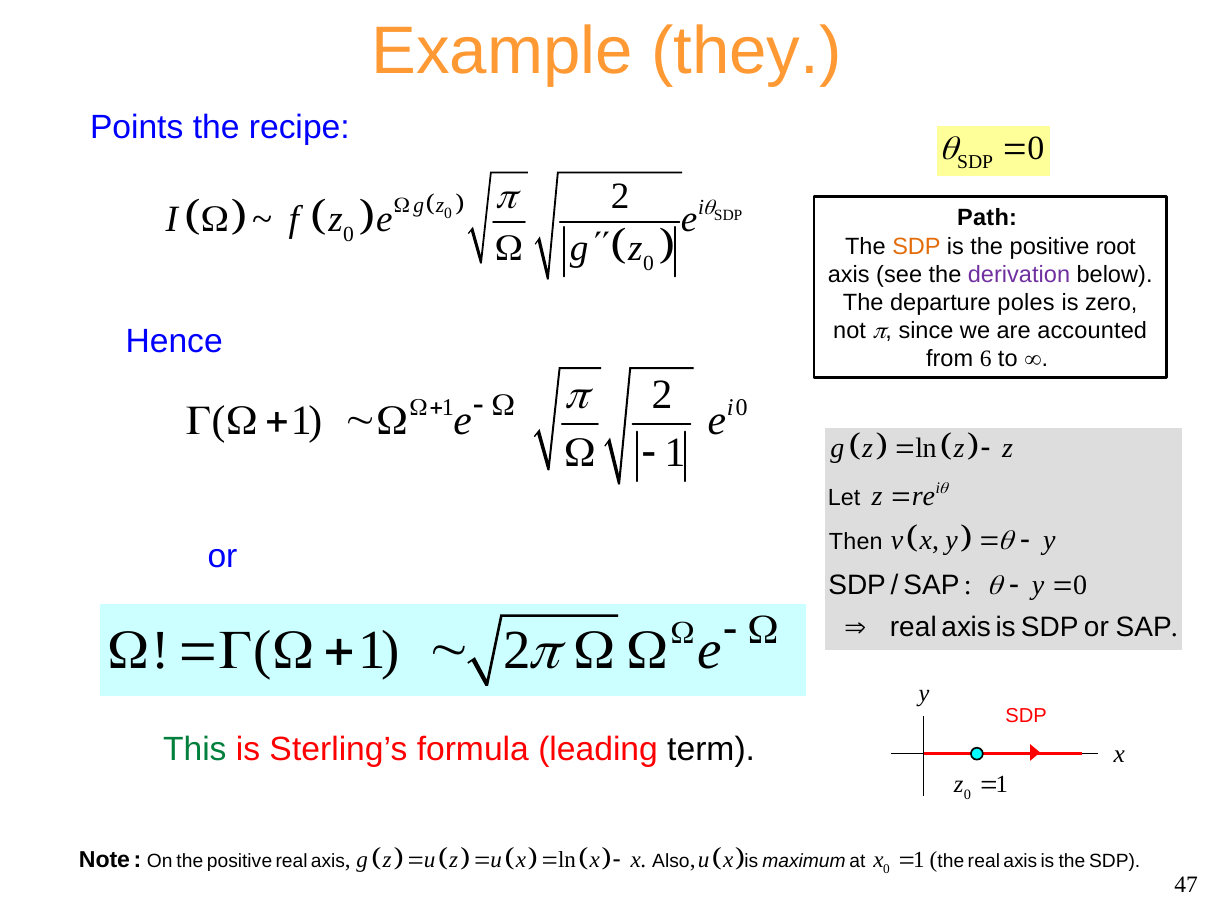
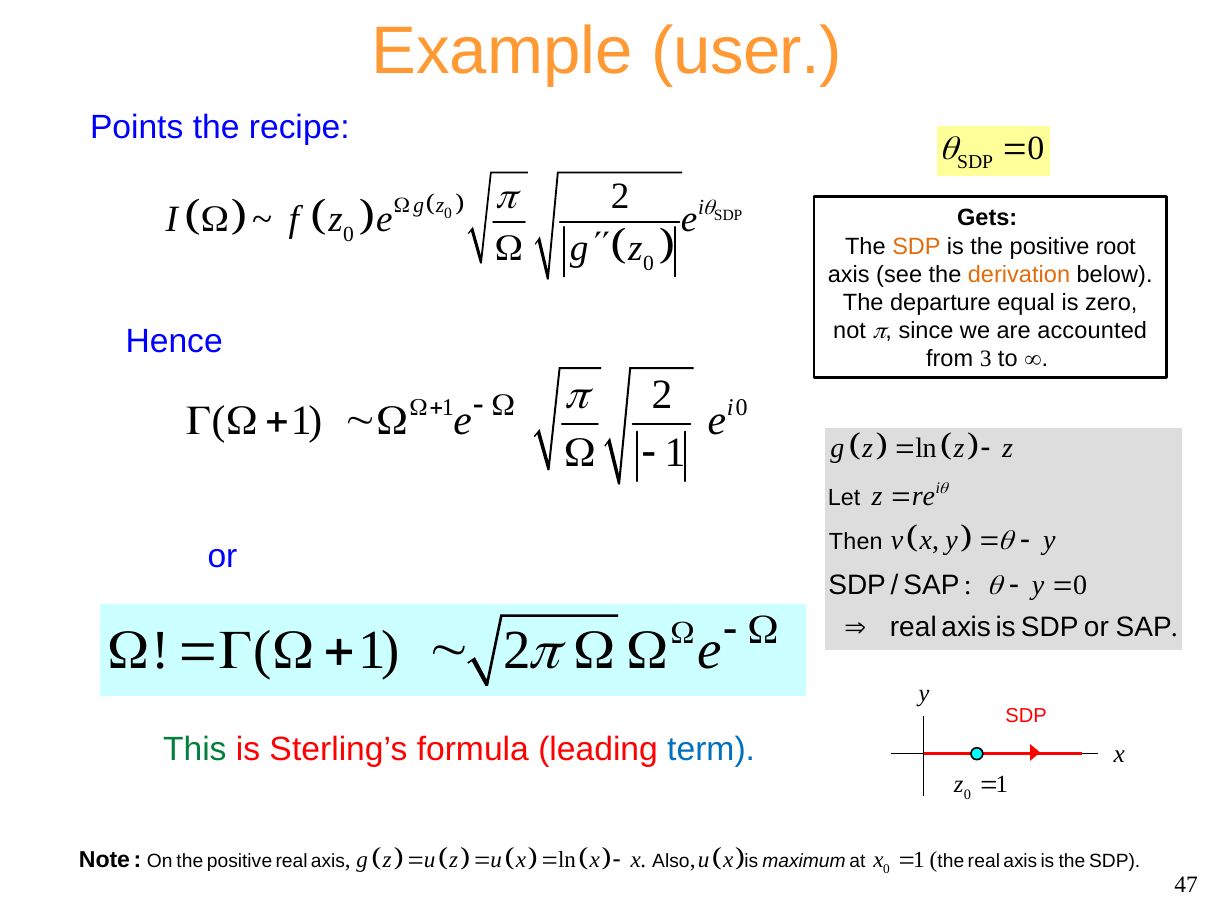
they: they -> user (747, 51)
Path: Path -> Gets (987, 218)
derivation colour: purple -> orange (1019, 275)
poles: poles -> equal (1026, 303)
6: 6 -> 3 (986, 359)
term colour: black -> blue (711, 750)
